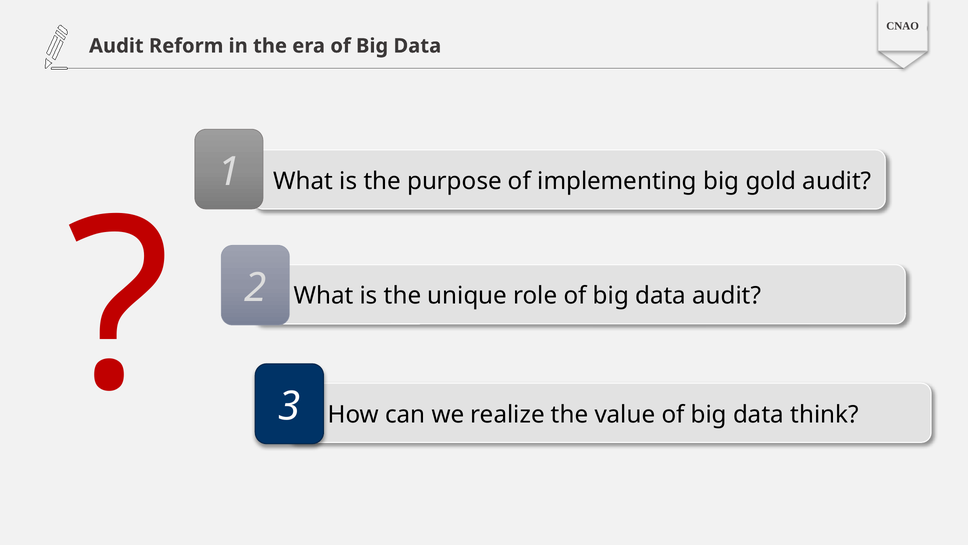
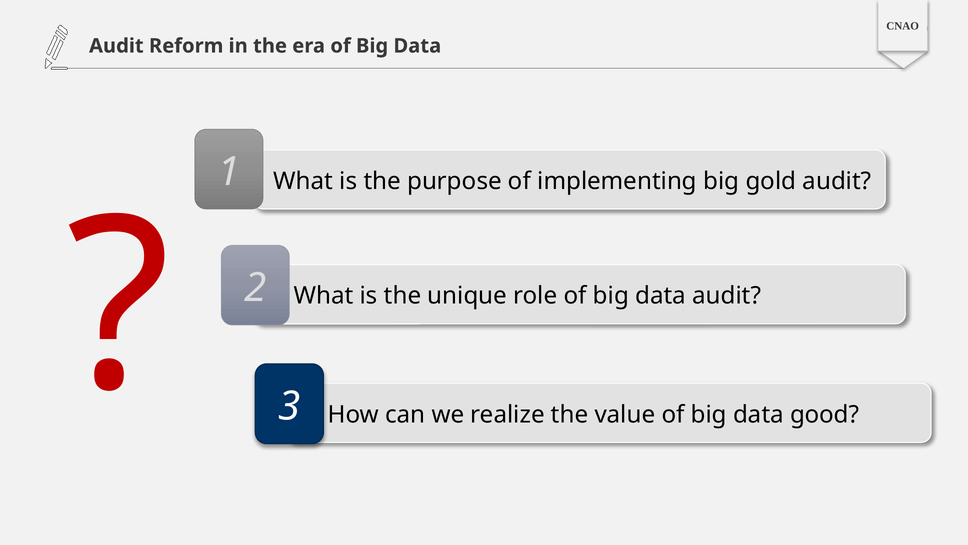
think: think -> good (825, 414)
